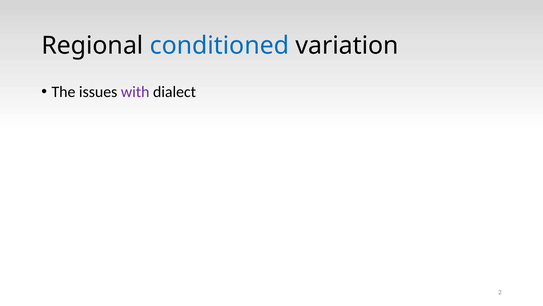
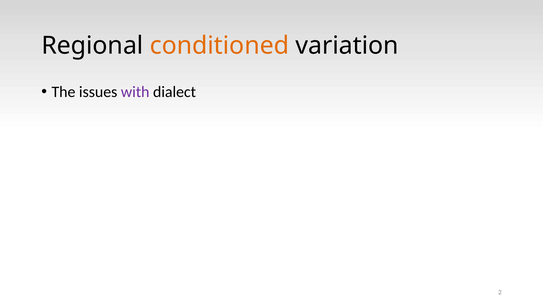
conditioned colour: blue -> orange (219, 46)
